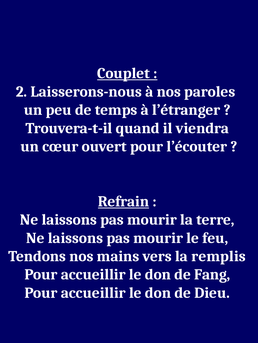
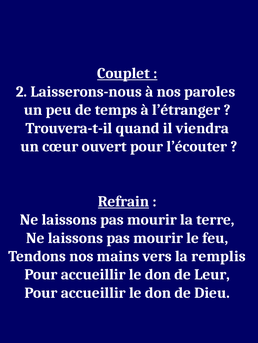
Fang: Fang -> Leur (212, 275)
